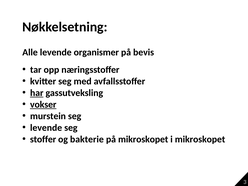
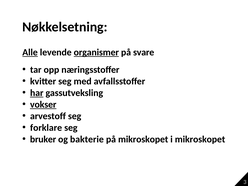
Alle underline: none -> present (30, 52)
organismer underline: none -> present (96, 52)
bevis: bevis -> svare (144, 52)
murstein: murstein -> arvestoff (48, 116)
levende: levende -> forklare (46, 128)
stoffer: stoffer -> bruker (43, 139)
